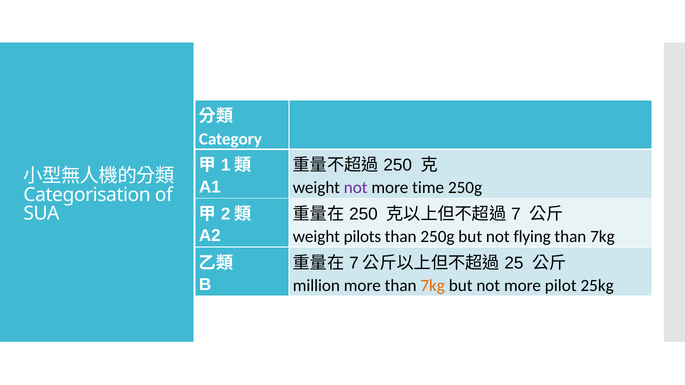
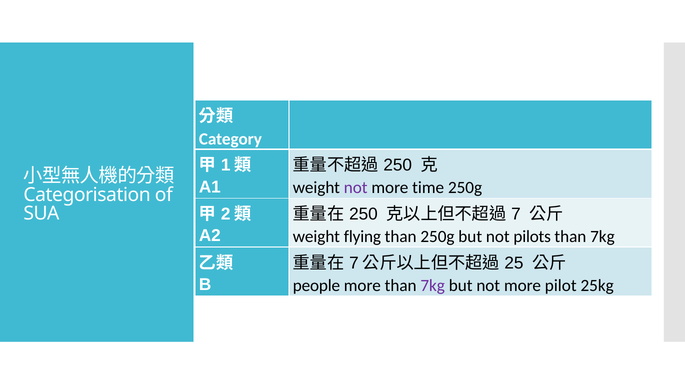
pilots: pilots -> flying (362, 237)
flying: flying -> pilots (532, 237)
million: million -> people (316, 286)
7kg colour: orange -> purple (433, 286)
